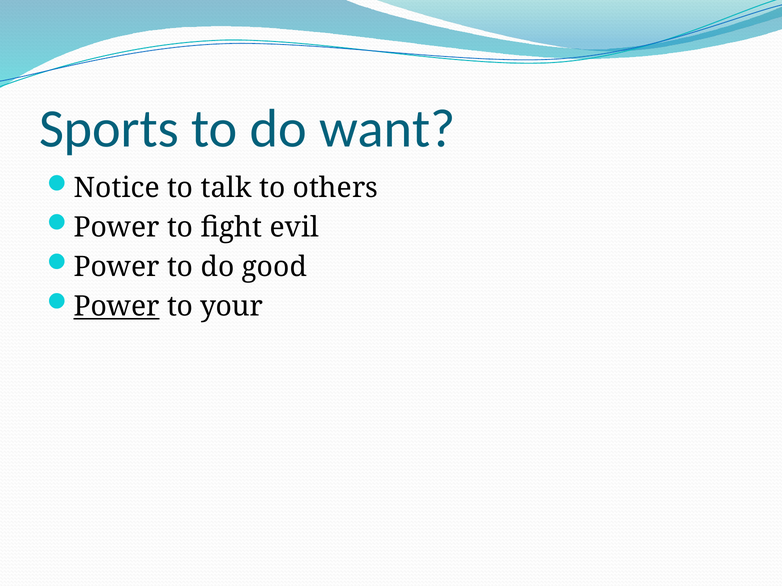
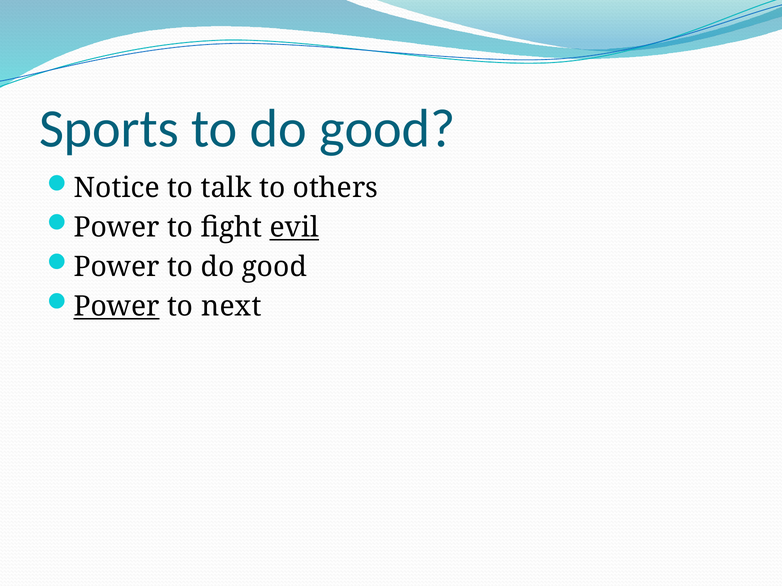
want: want -> good (387, 129)
evil underline: none -> present (294, 228)
your: your -> next (231, 307)
